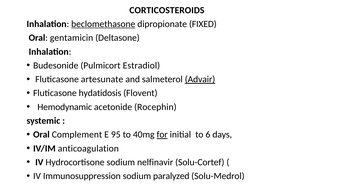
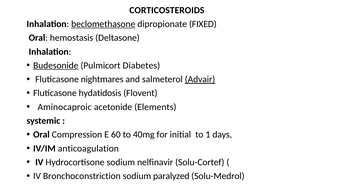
gentamicin: gentamicin -> hemostasis (72, 38)
Budesonide underline: none -> present (56, 66)
Estradiol: Estradiol -> Diabetes (141, 66)
artesunate: artesunate -> nightmares (102, 79)
Hemodynamic: Hemodynamic -> Aminocaproic (65, 107)
Rocephin: Rocephin -> Elements (155, 107)
Complement: Complement -> Compression (77, 135)
95: 95 -> 60 (116, 135)
for underline: present -> none (162, 135)
6: 6 -> 1 (208, 135)
Immunosuppression: Immunosuppression -> Bronchoconstriction (82, 176)
